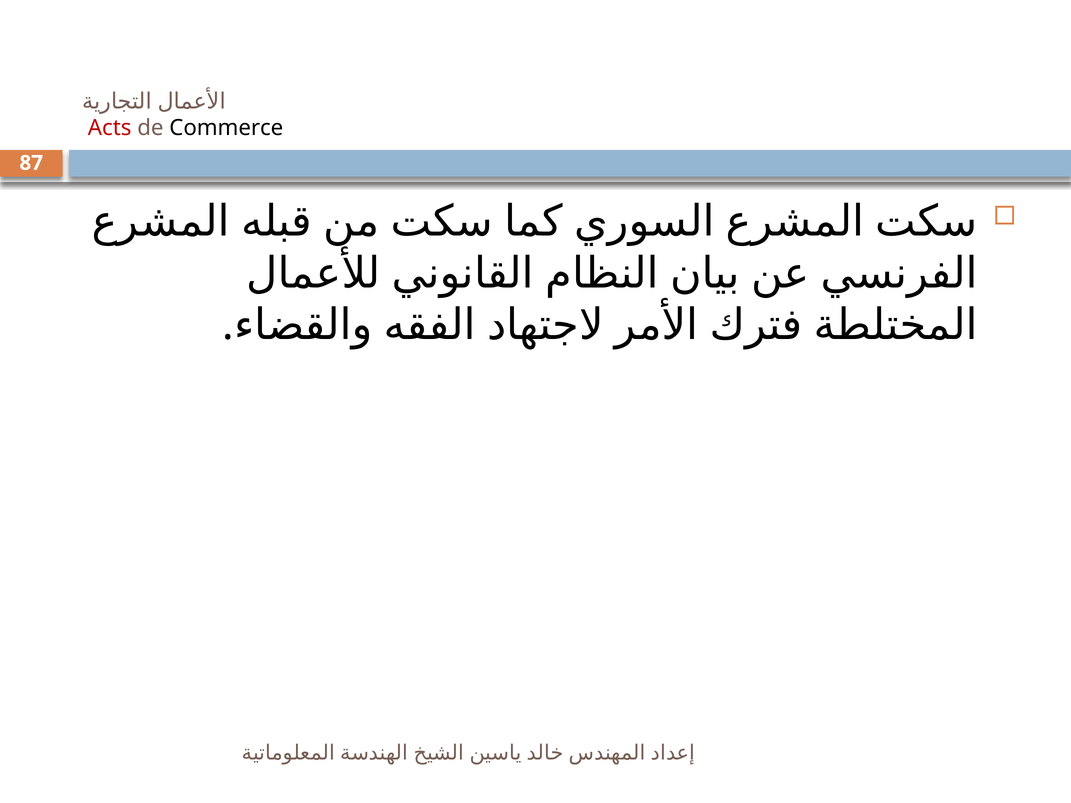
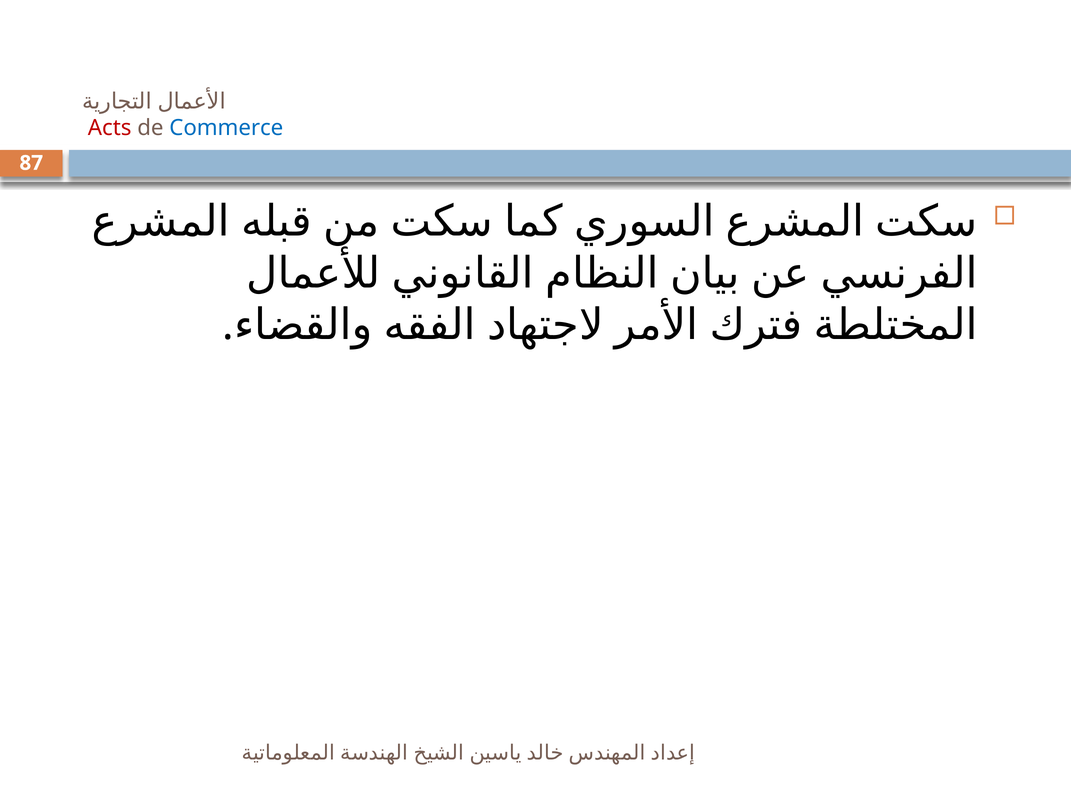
Commerce colour: black -> blue (226, 128)
